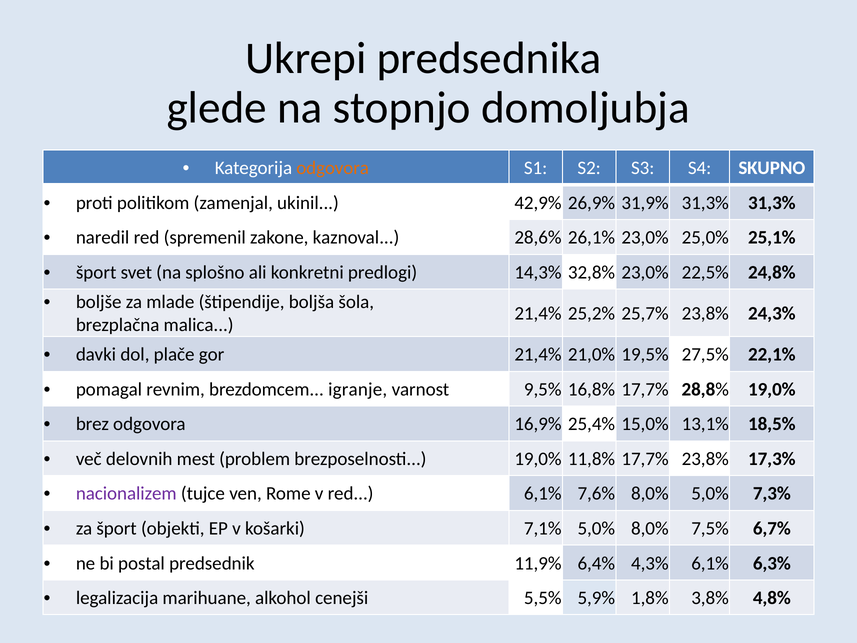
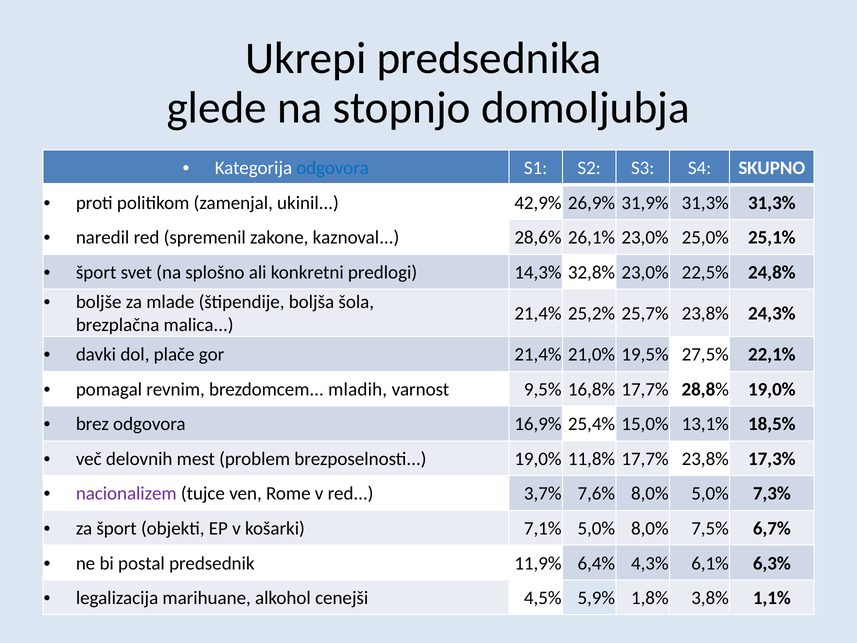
odgovora colour: orange -> blue (333, 168)
igranje: igranje -> mladih (358, 389)
red 6,1%: 6,1% -> 3,7% (543, 494)
5,5%: 5,5% -> 4,5% (543, 598)
4,8%: 4,8% -> 1,1% (772, 598)
